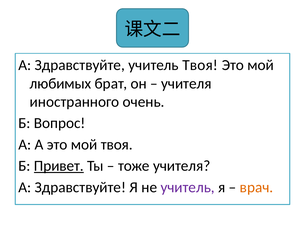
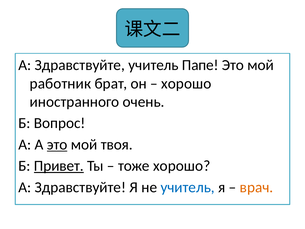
учитель Твоя: Твоя -> Папе (200, 65)
любимых: любимых -> работник (60, 83)
учителя: учителя -> хорошо (186, 83)
это underline: none -> present (57, 144)
тоже учителя: учителя -> хорошо (182, 166)
учитель colour: purple -> blue (188, 187)
